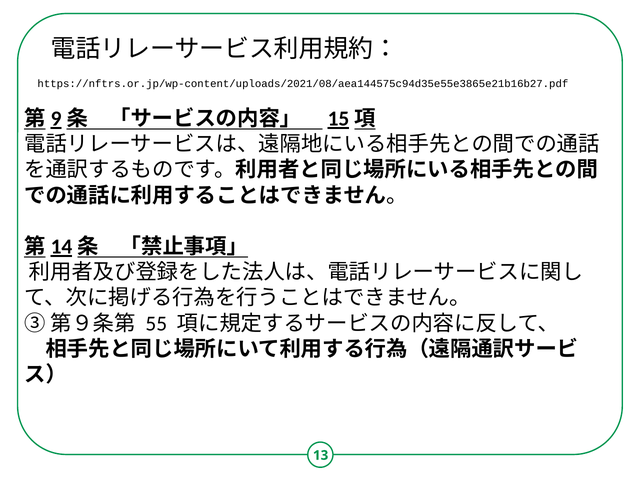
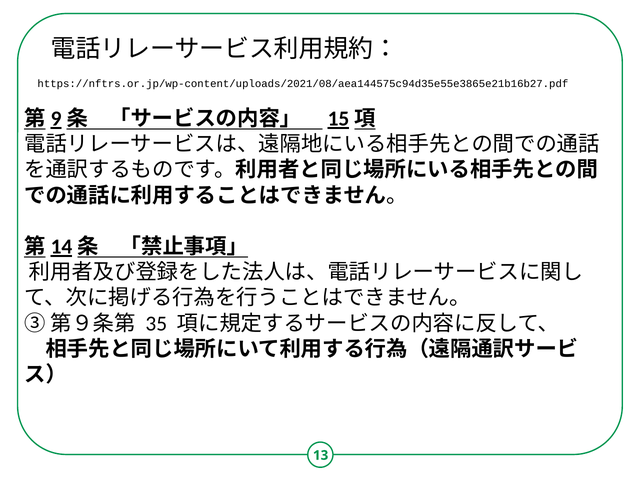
55: 55 -> 35 (156, 323)
